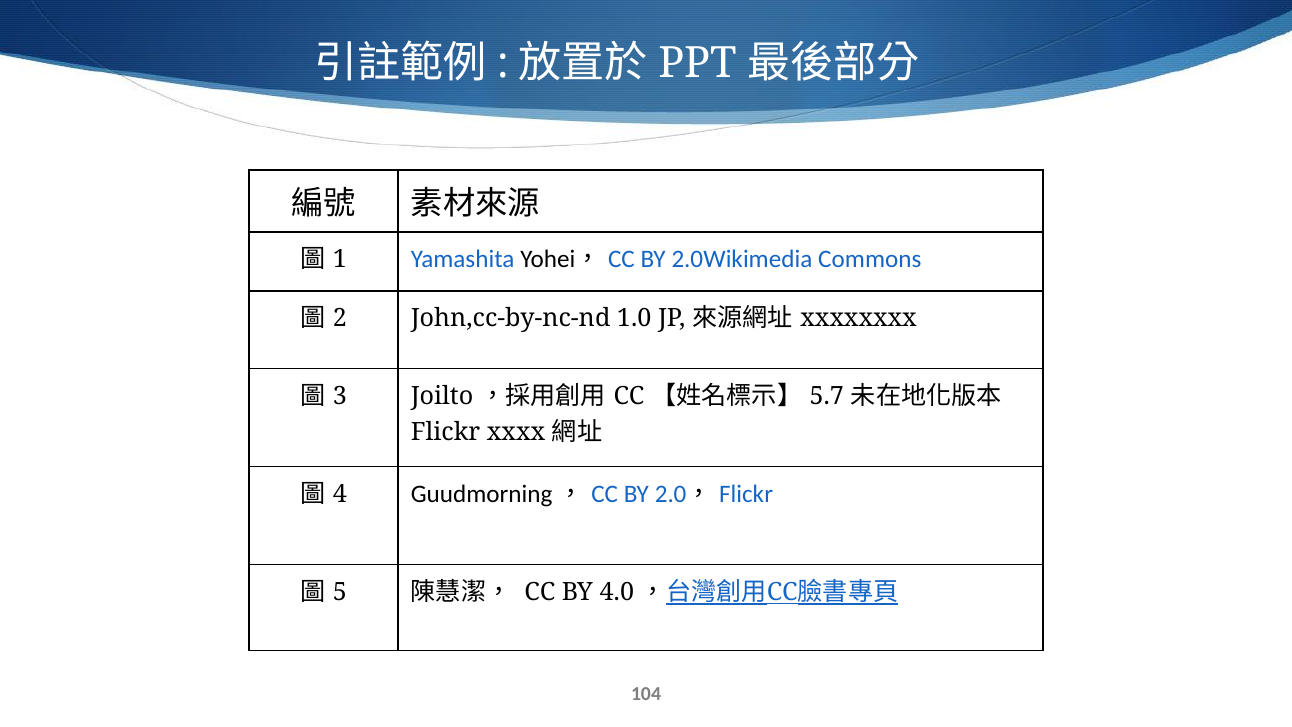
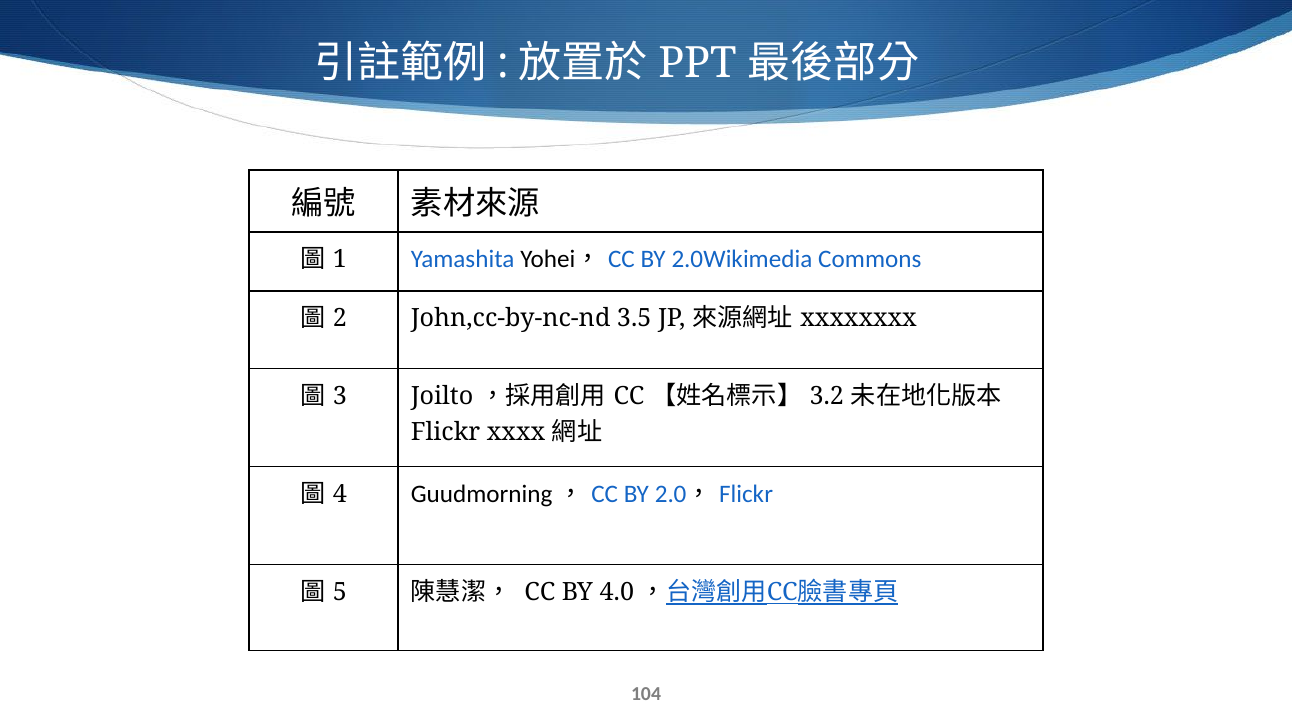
1.0: 1.0 -> 3.5 (634, 318)
5.7: 5.7 -> 3.2 (827, 396)
